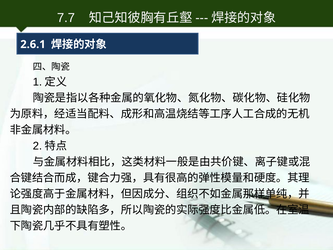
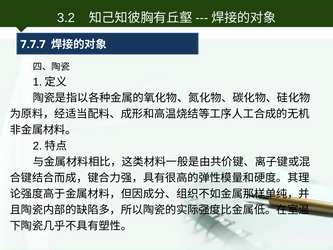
7.7: 7.7 -> 3.2 (66, 18)
2.6.1: 2.6.1 -> 7.7.7 (33, 44)
